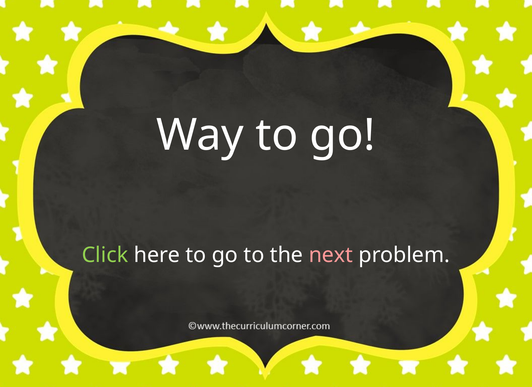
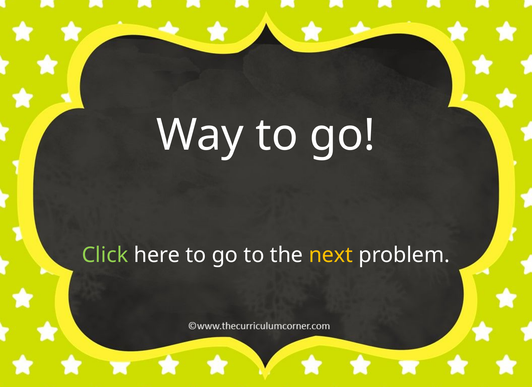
next colour: pink -> yellow (331, 255)
